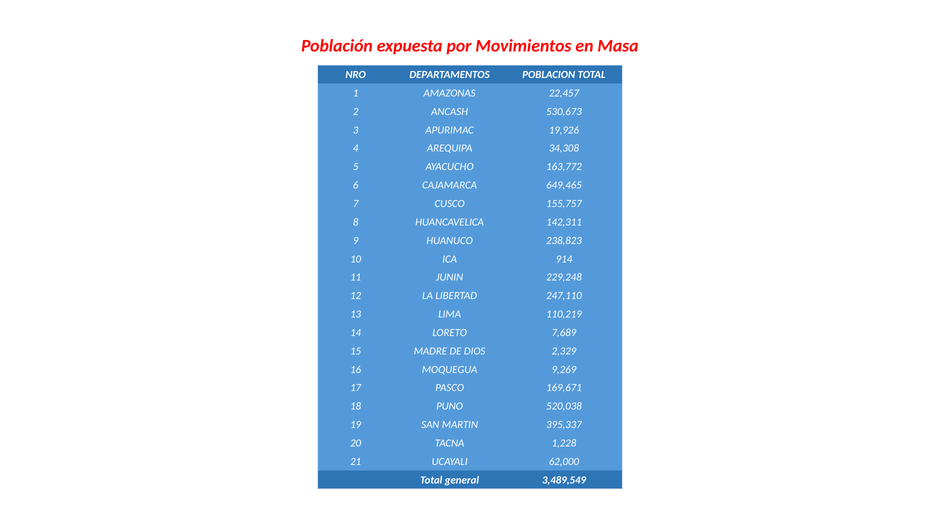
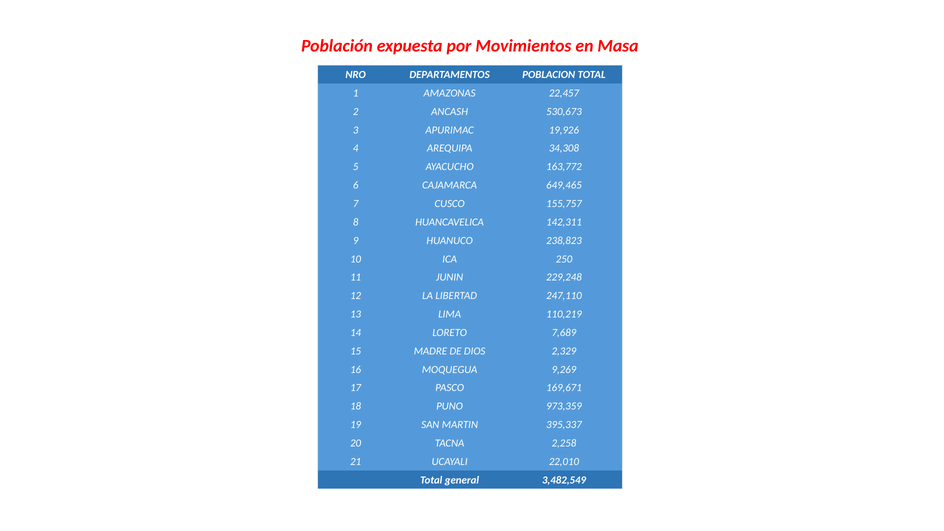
914: 914 -> 250 (564, 259)
520,038: 520,038 -> 973,359 (564, 406)
1,228: 1,228 -> 2,258 (564, 443)
62,000: 62,000 -> 22,010 (564, 462)
3,489,549: 3,489,549 -> 3,482,549 (564, 480)
